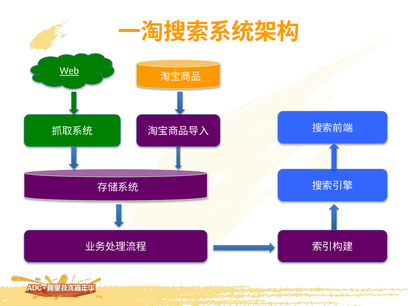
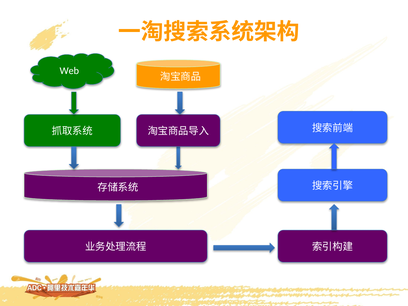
Web underline: present -> none (69, 71)
